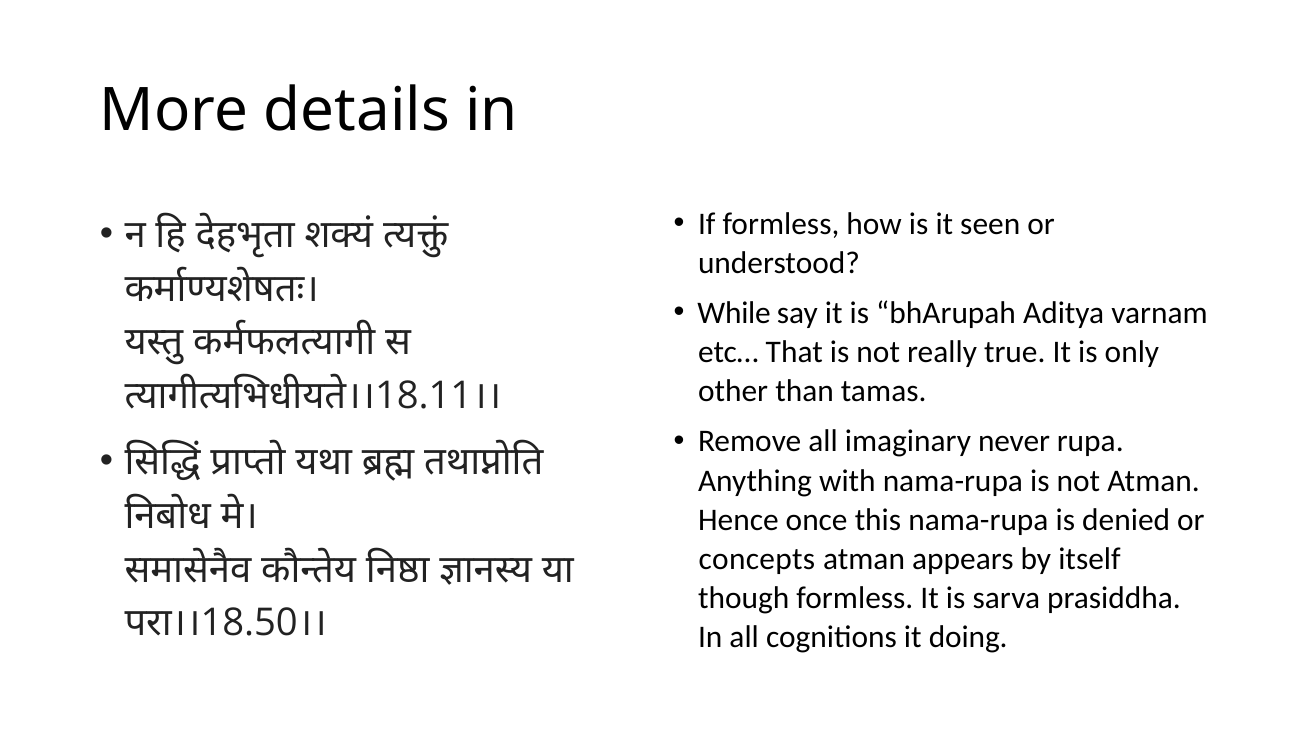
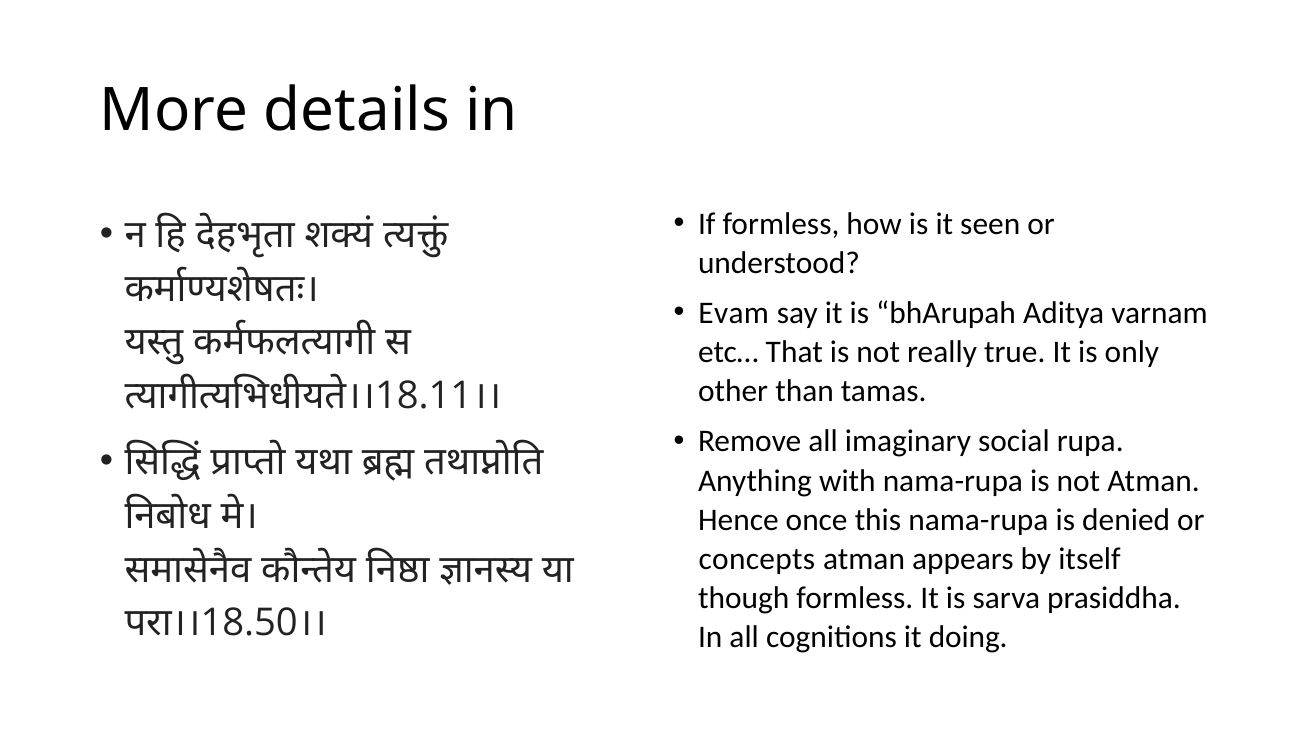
While: While -> Evam (734, 313)
never: never -> social (1014, 441)
